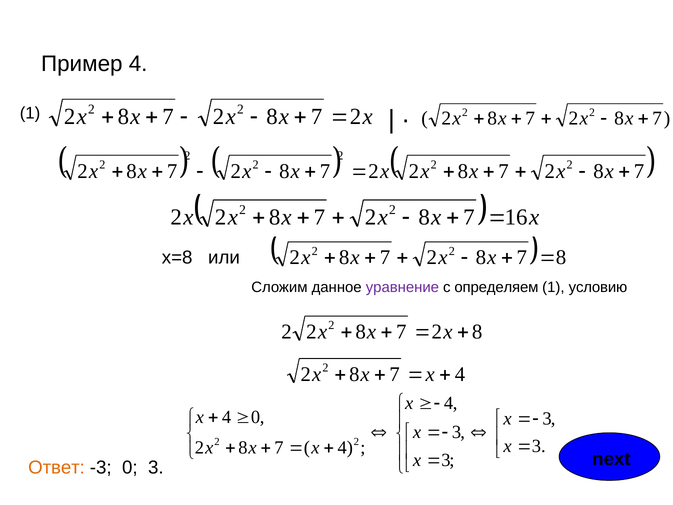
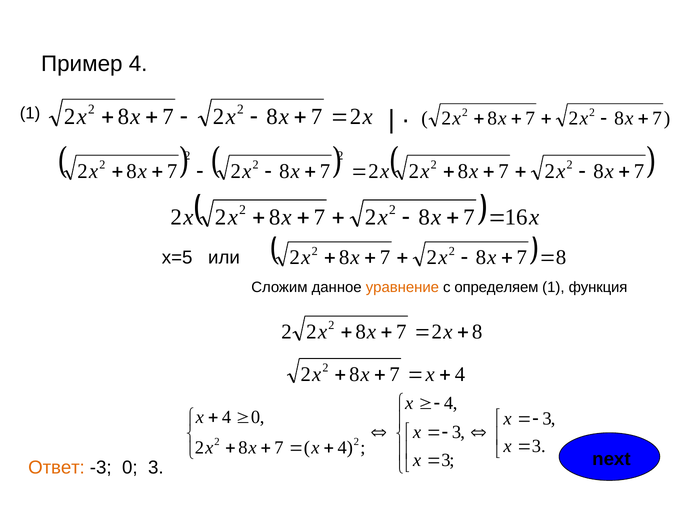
х=8: х=8 -> х=5 (177, 258)
уравнение colour: purple -> orange (402, 287)
условию: условию -> функция (598, 287)
